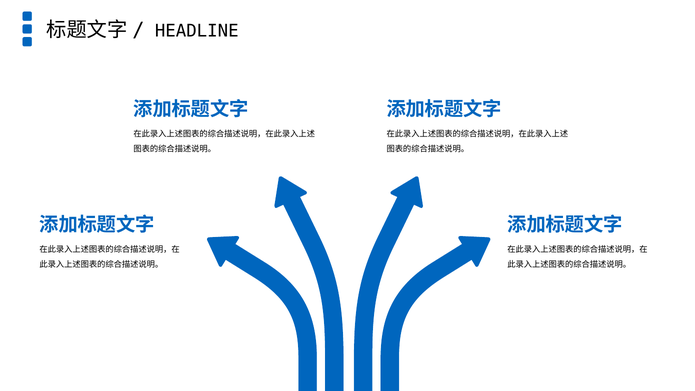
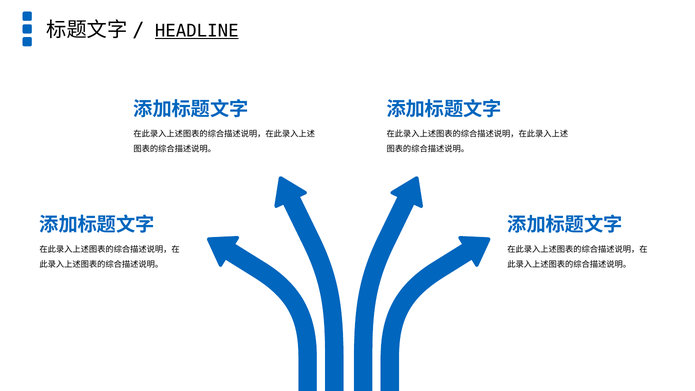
HEADLINE underline: none -> present (197, 31)
